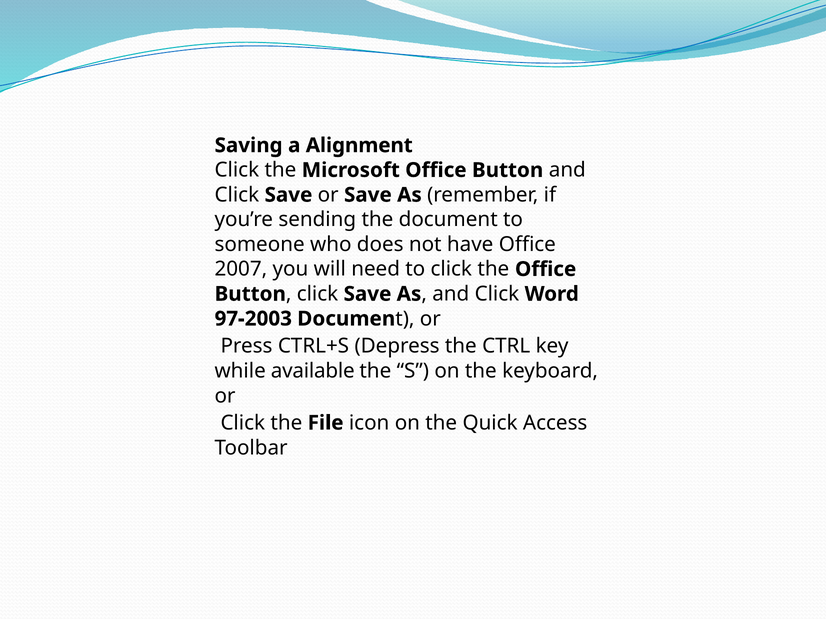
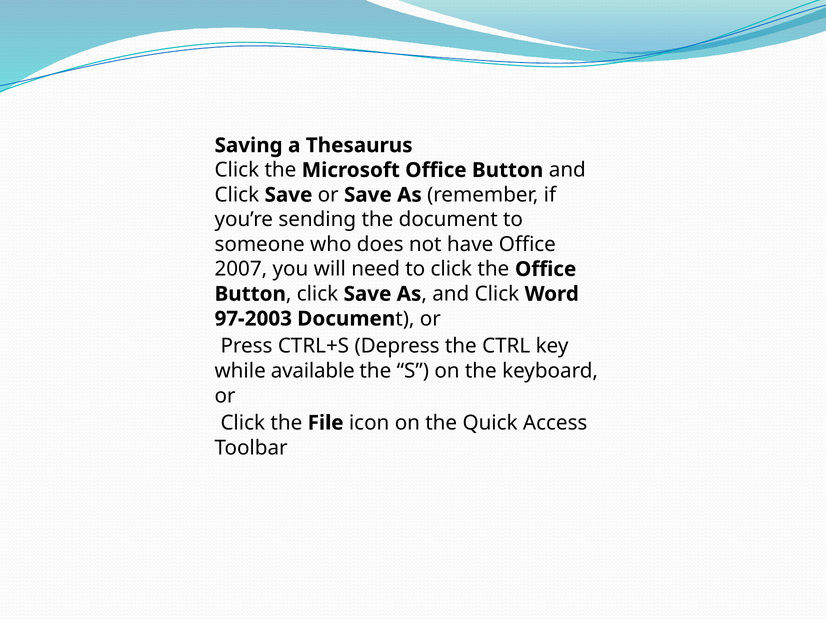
Alignment: Alignment -> Thesaurus (359, 146)
